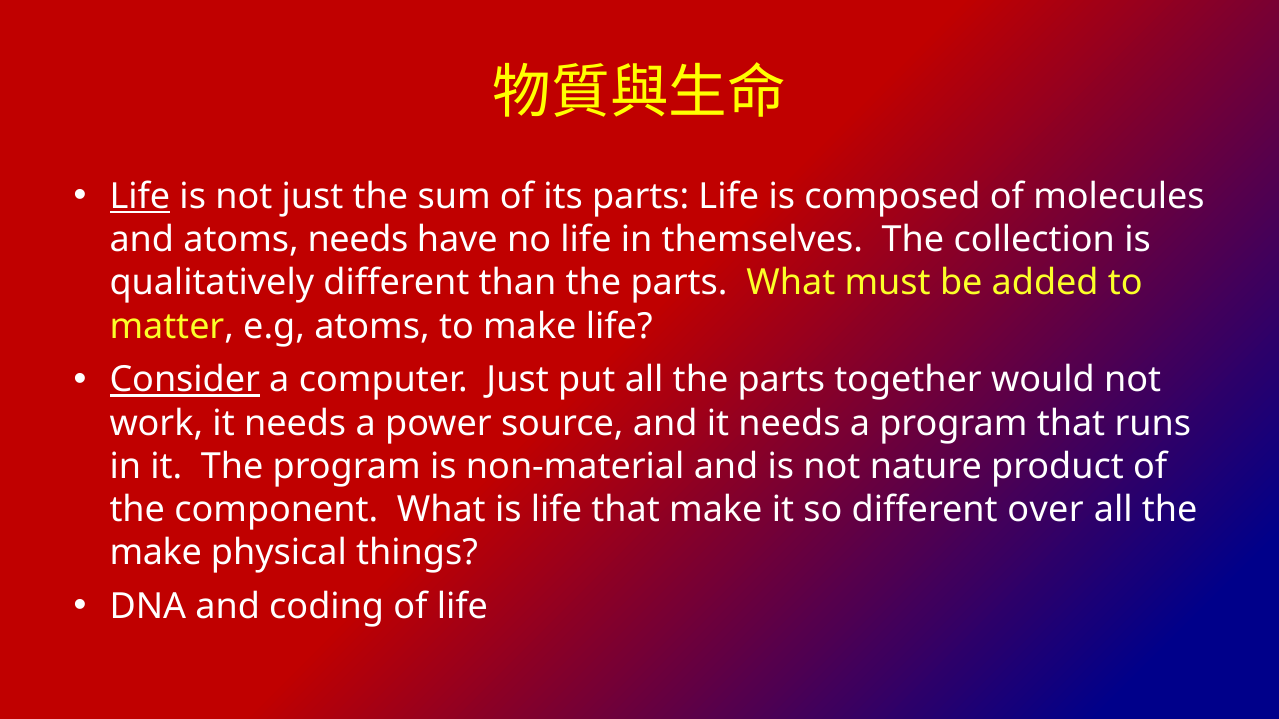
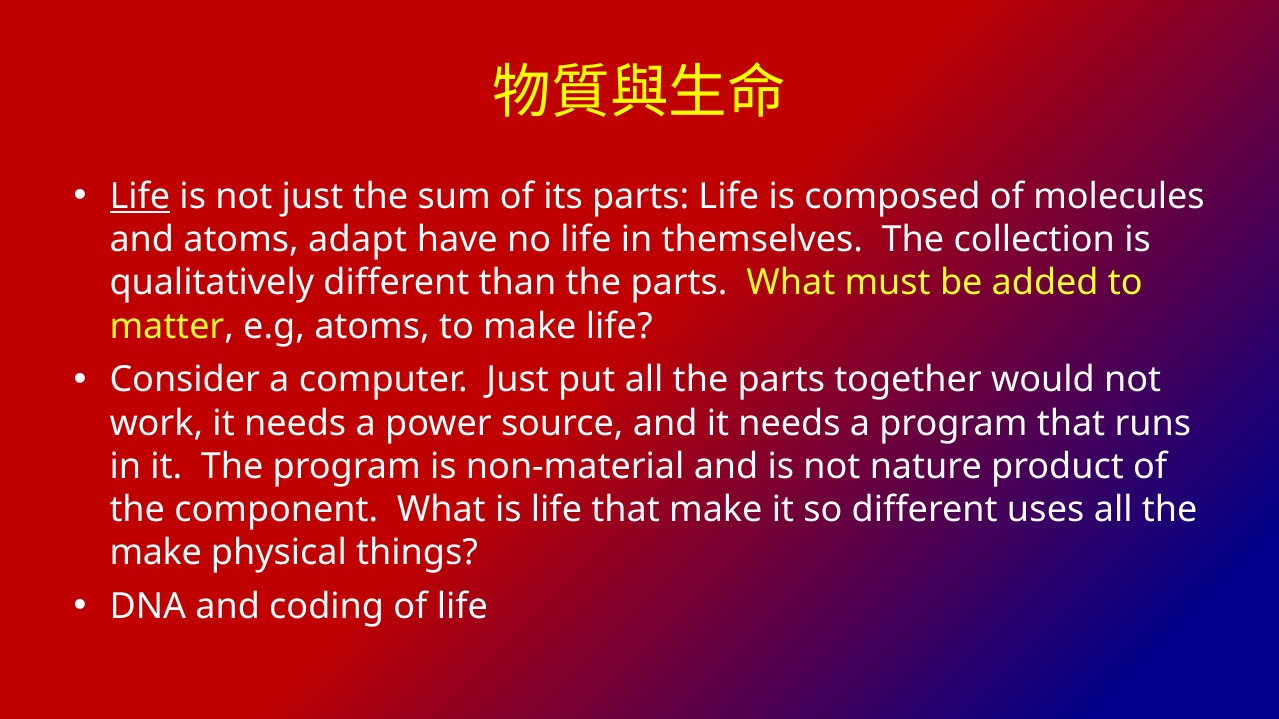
atoms needs: needs -> adapt (358, 240)
Consider underline: present -> none (185, 380)
over: over -> uses (1046, 510)
